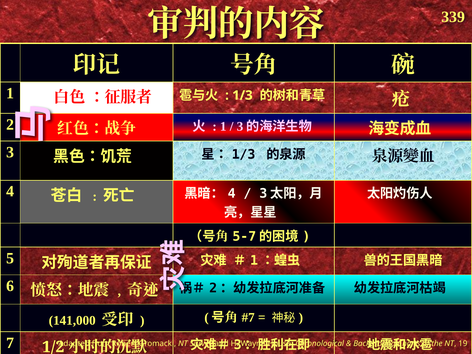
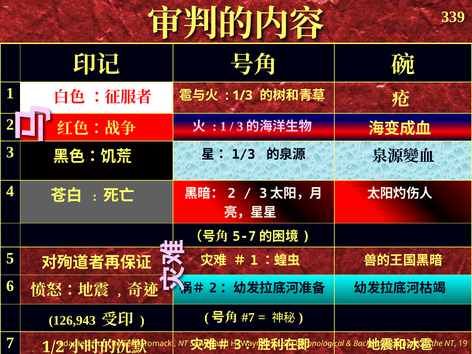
4: 4 -> 2 (232, 194)
141,000: 141,000 -> 126,943 (72, 320)
